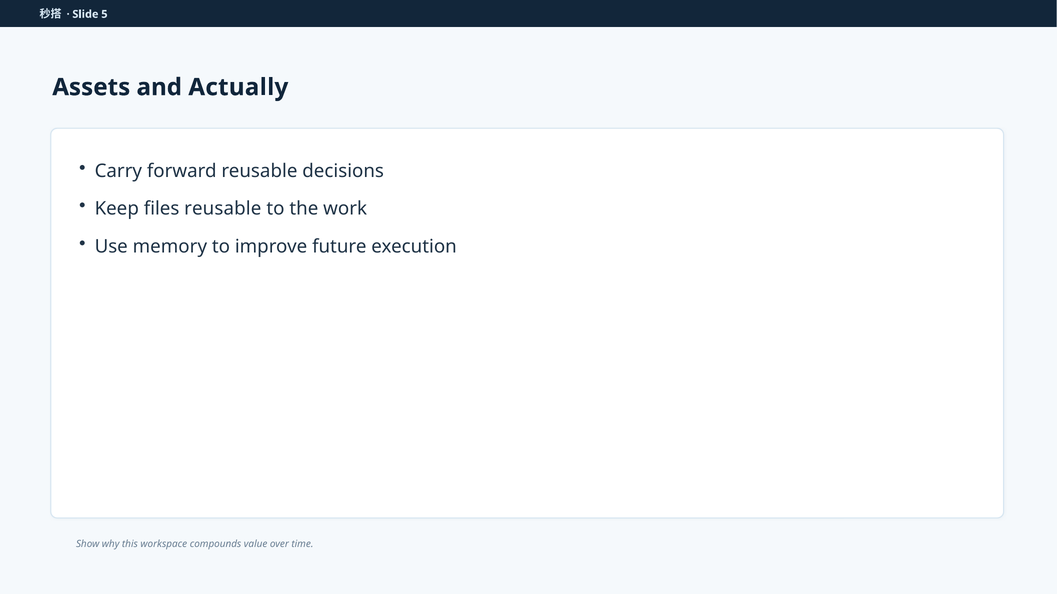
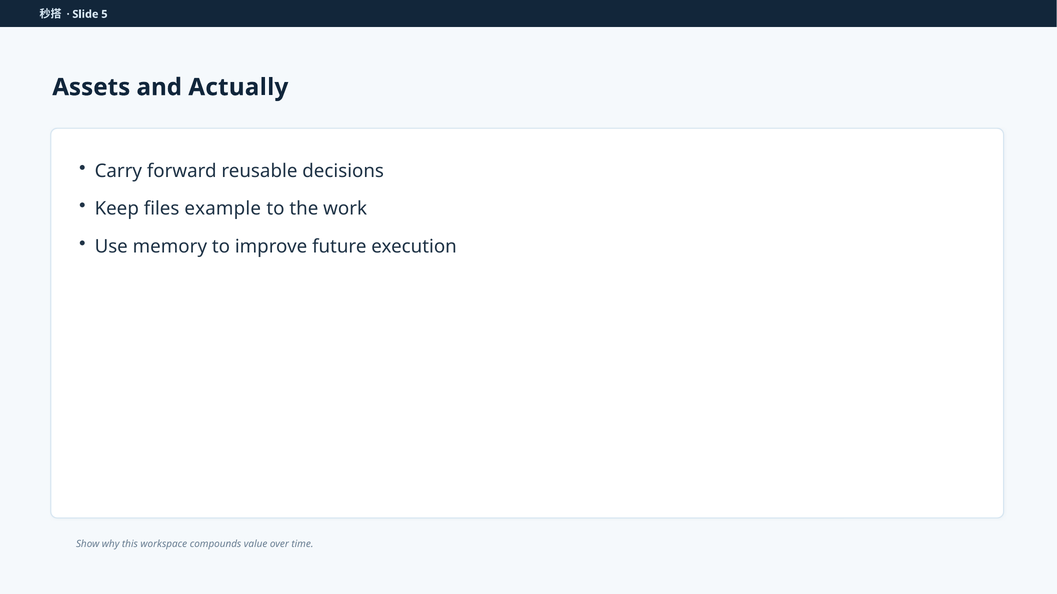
files reusable: reusable -> example (223, 209)
